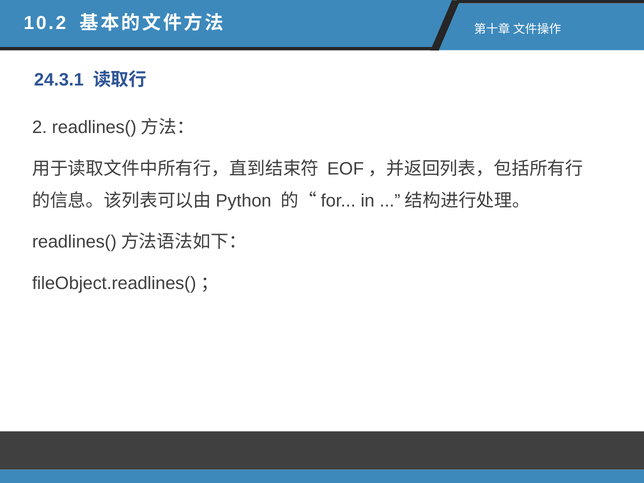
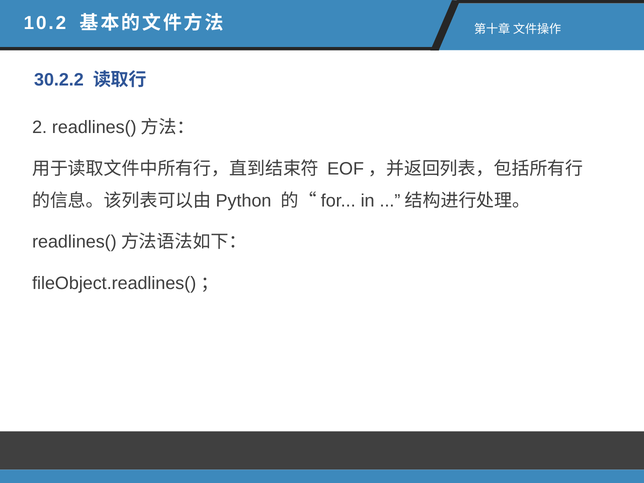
24.3.1: 24.3.1 -> 30.2.2 (59, 80)
